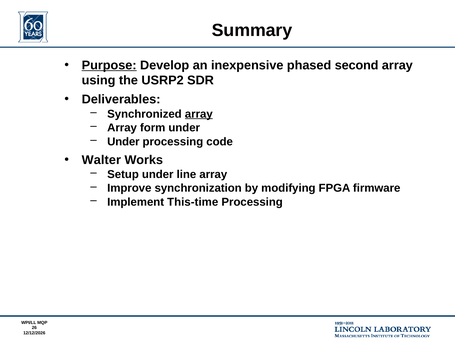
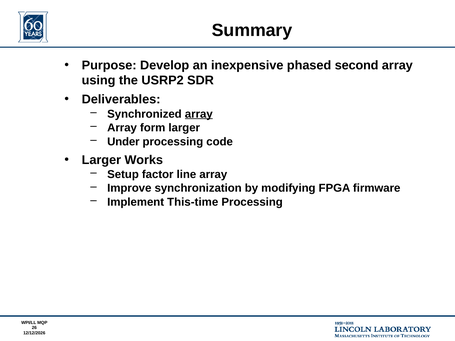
Purpose underline: present -> none (109, 65)
form under: under -> larger (184, 128)
Walter: Walter -> Larger (101, 160)
Setup under: under -> factor (158, 175)
